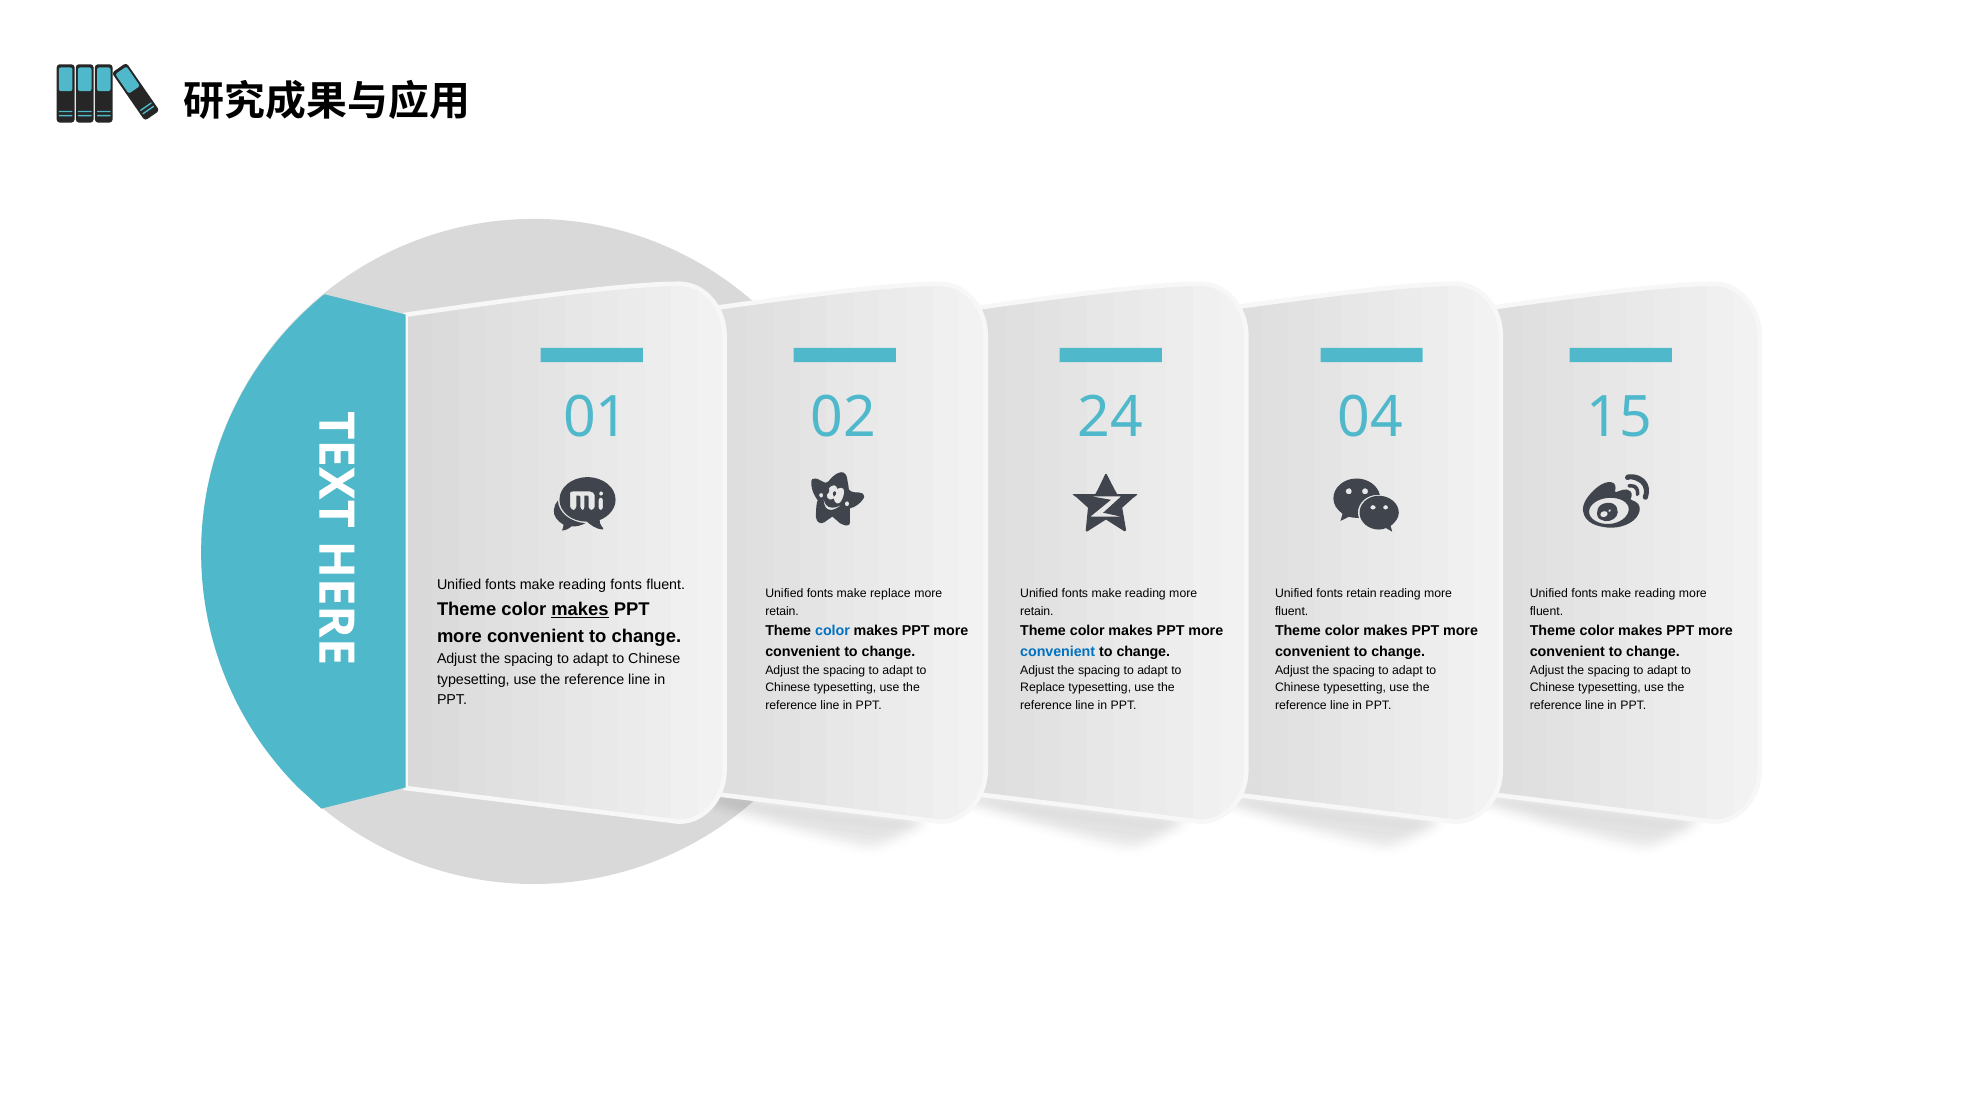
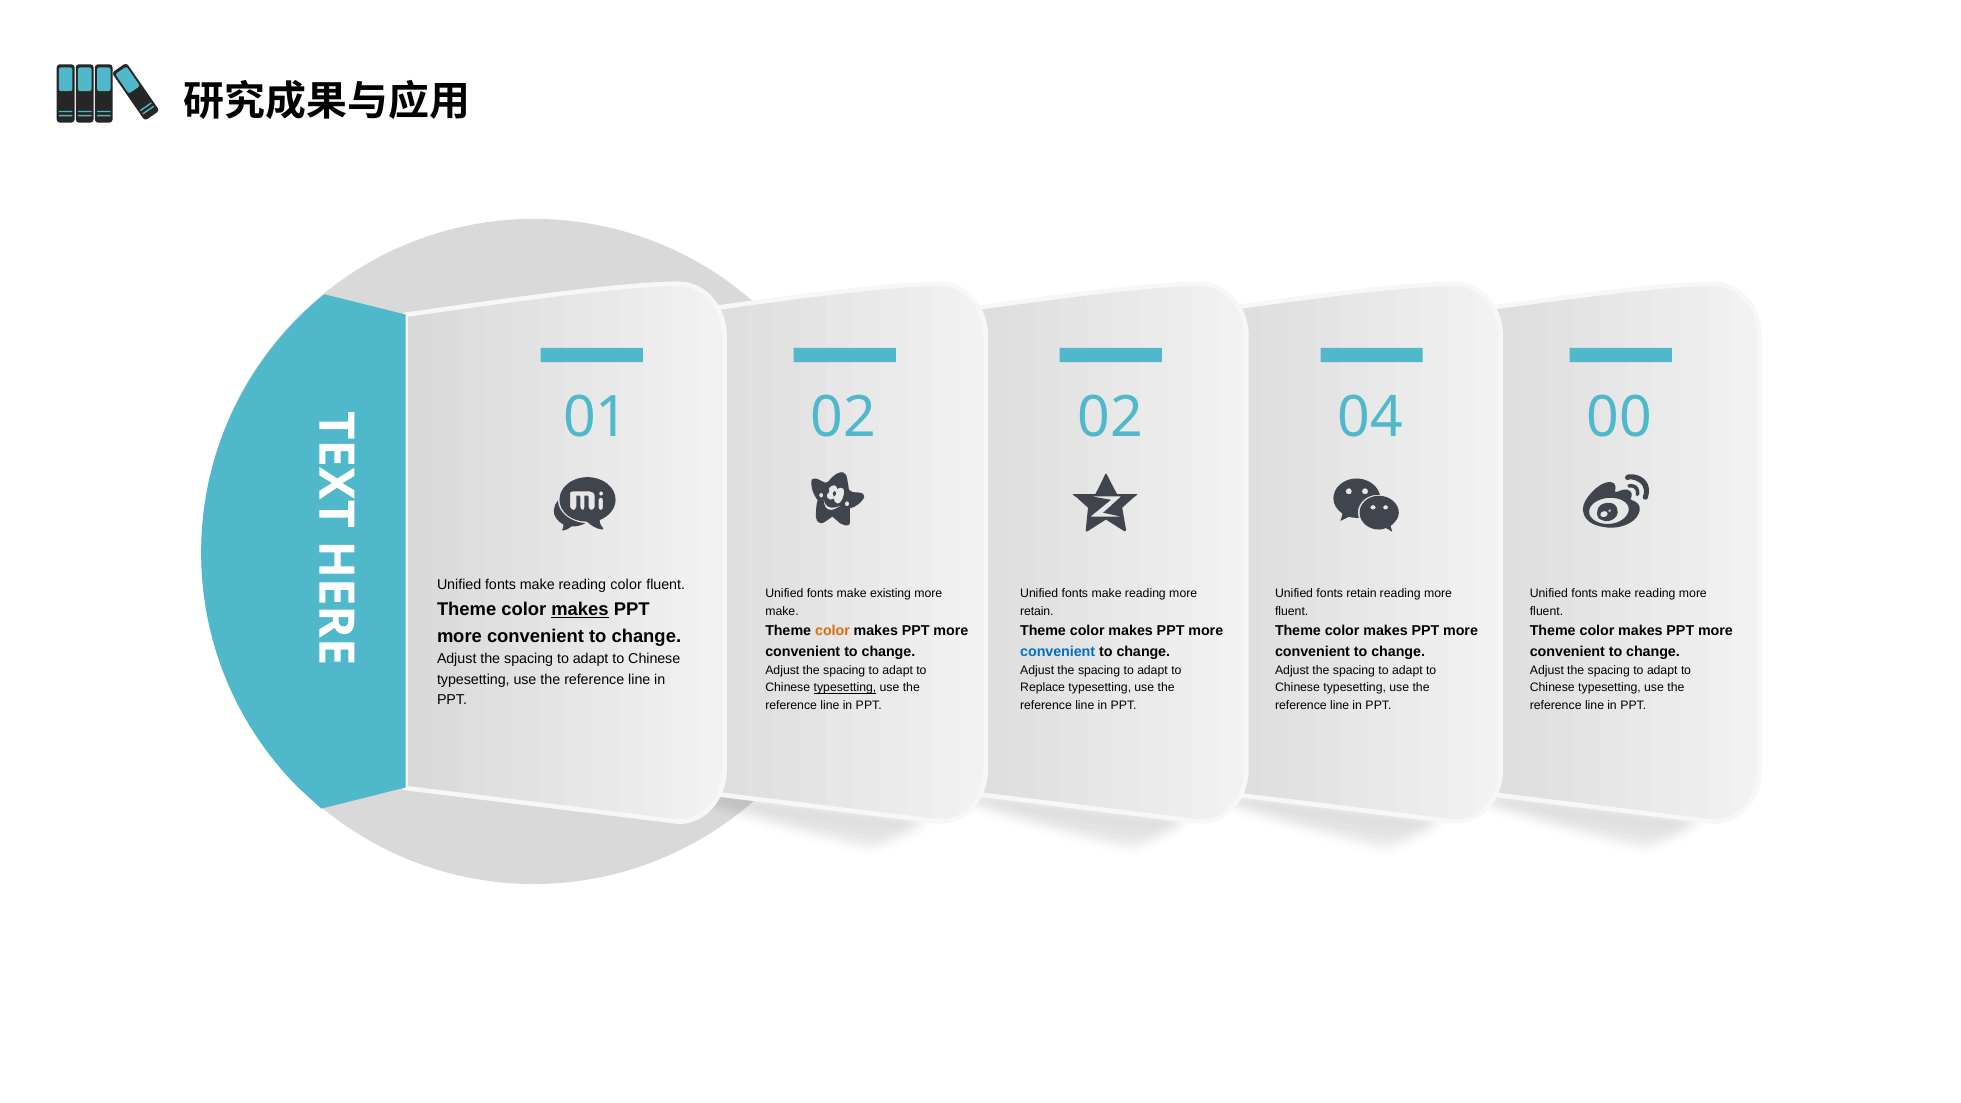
02 24: 24 -> 02 (1111, 418)
15: 15 -> 00 (1620, 418)
reading fonts: fonts -> color (626, 585)
make replace: replace -> existing (891, 594)
retain: retain -> make (782, 611)
color colour: blue -> orange (832, 631)
typesetting underline: none -> present (845, 688)
